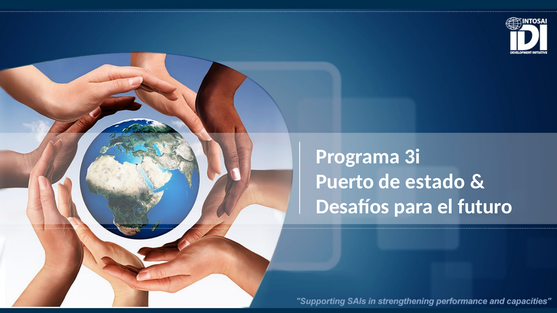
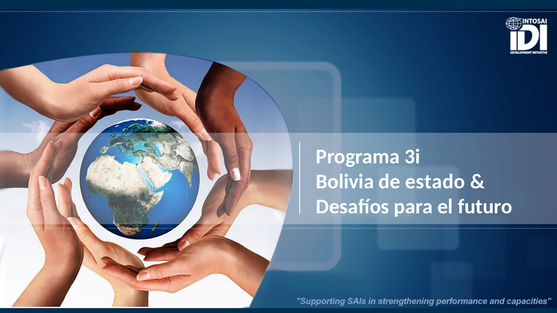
Puerto: Puerto -> Bolivia (345, 182)
